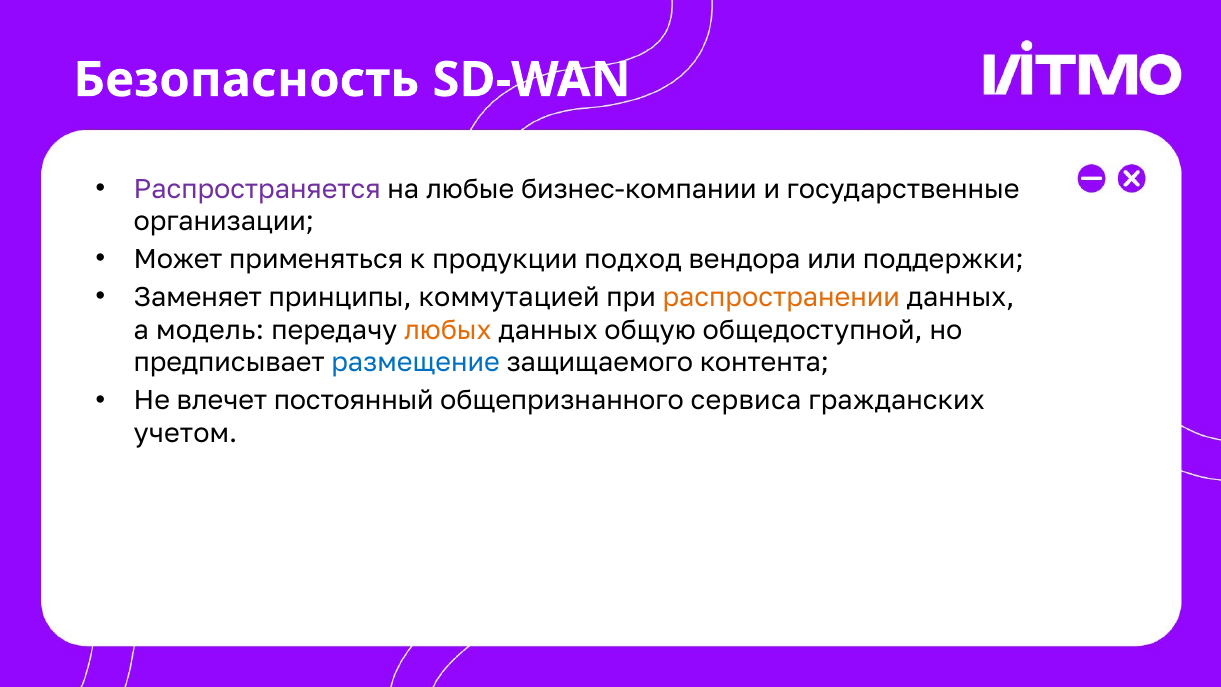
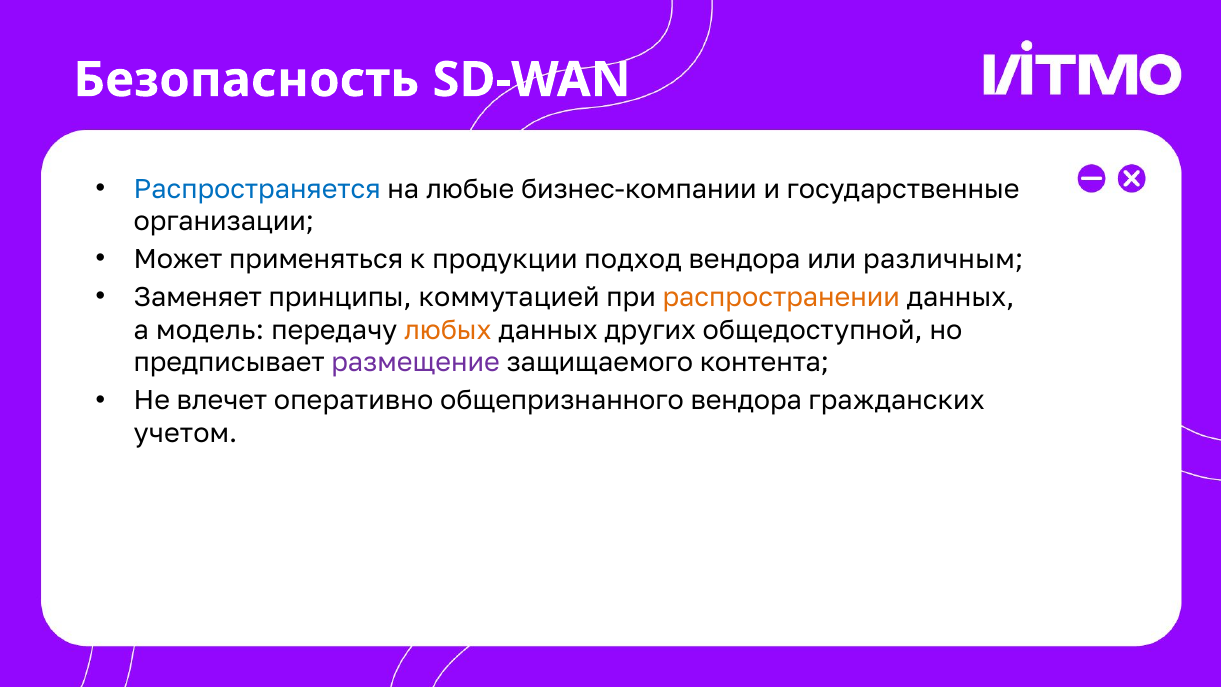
Распространяется colour: purple -> blue (257, 189)
поддержки: поддержки -> различным (943, 260)
общую: общую -> других (650, 330)
размещение colour: blue -> purple (416, 363)
постоянный: постоянный -> оперативно (354, 401)
общепризнанного сервиса: сервиса -> вендора (746, 401)
